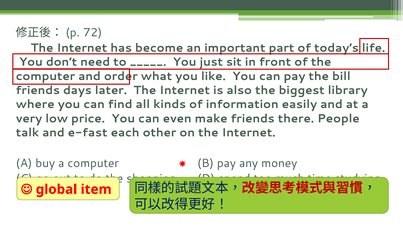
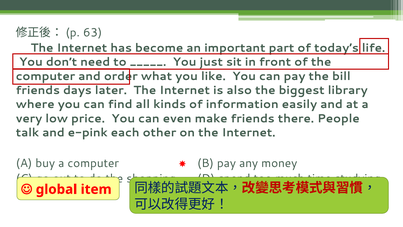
72: 72 -> 63 (93, 33)
e-fast: e-fast -> e-pink (88, 132)
